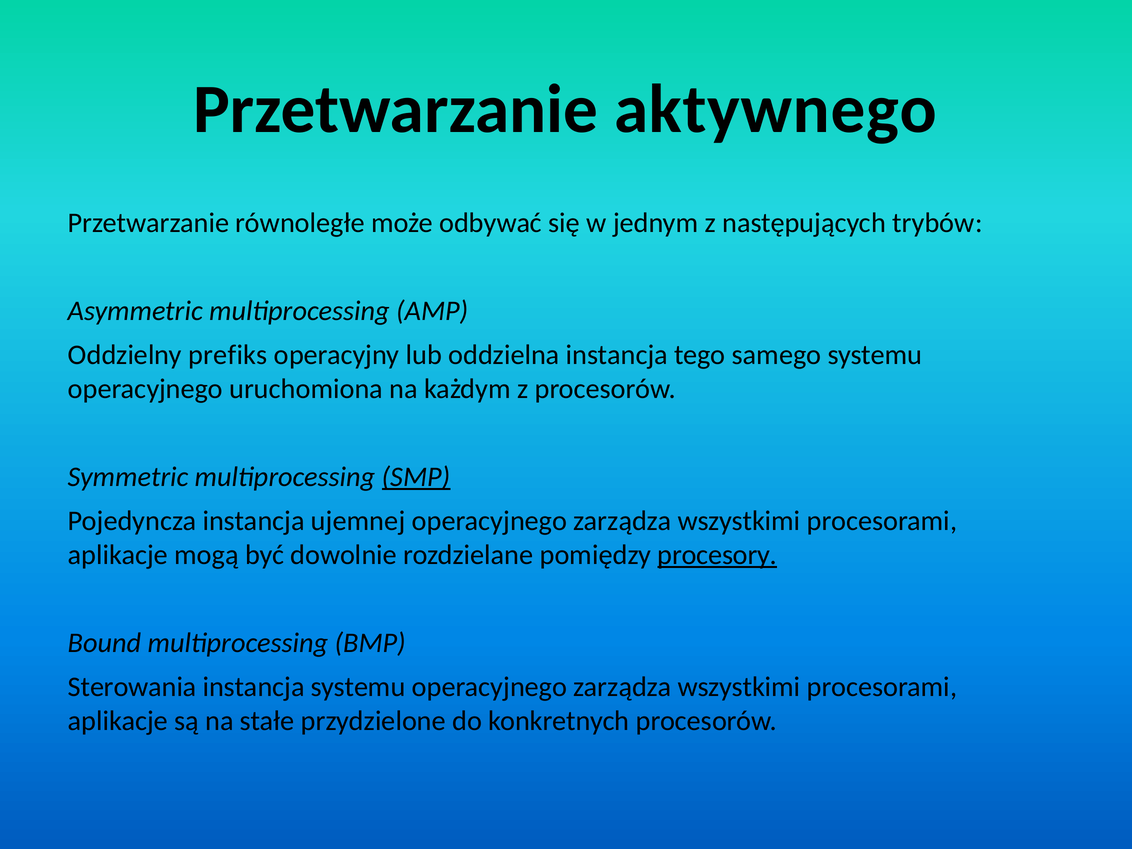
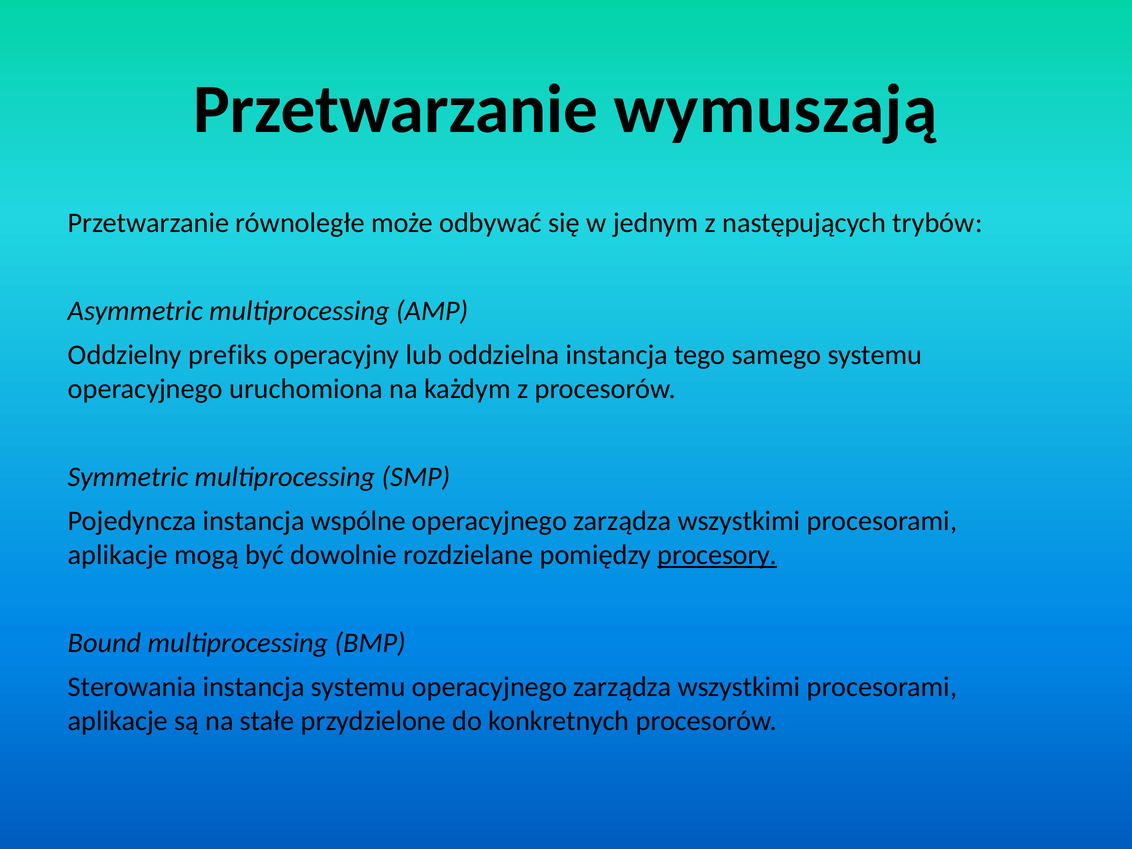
aktywnego: aktywnego -> wymuszają (775, 110)
SMP underline: present -> none (416, 477)
ujemnej: ujemnej -> wspólne (358, 521)
